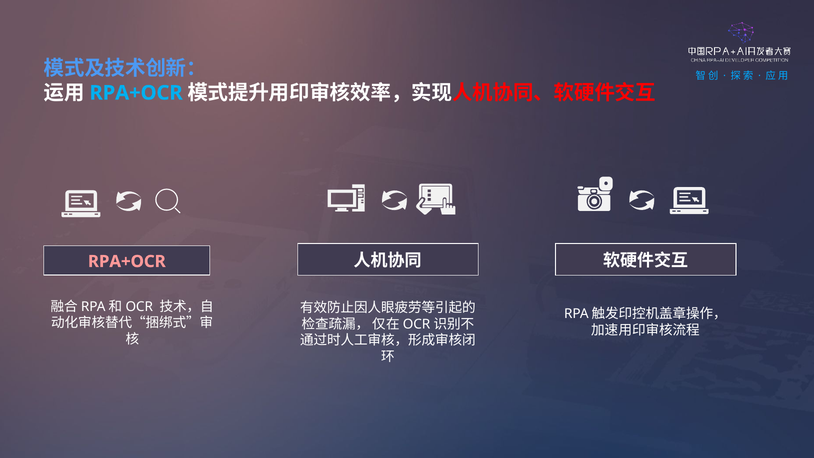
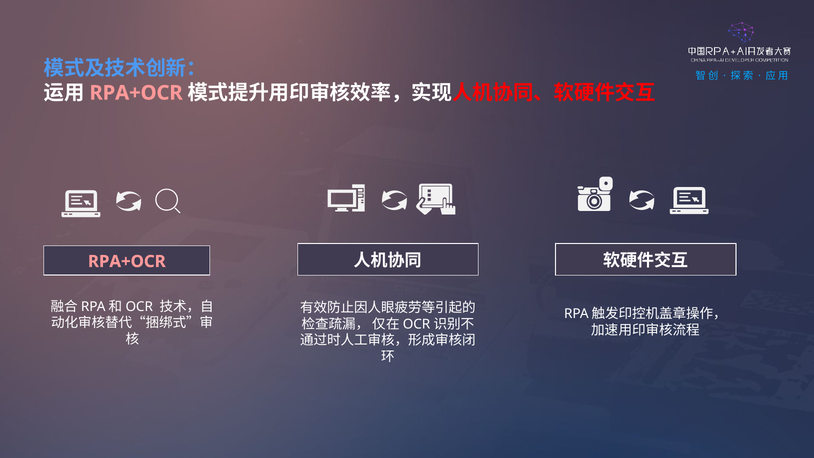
RPA+OCR colour: light blue -> pink (136, 93)
